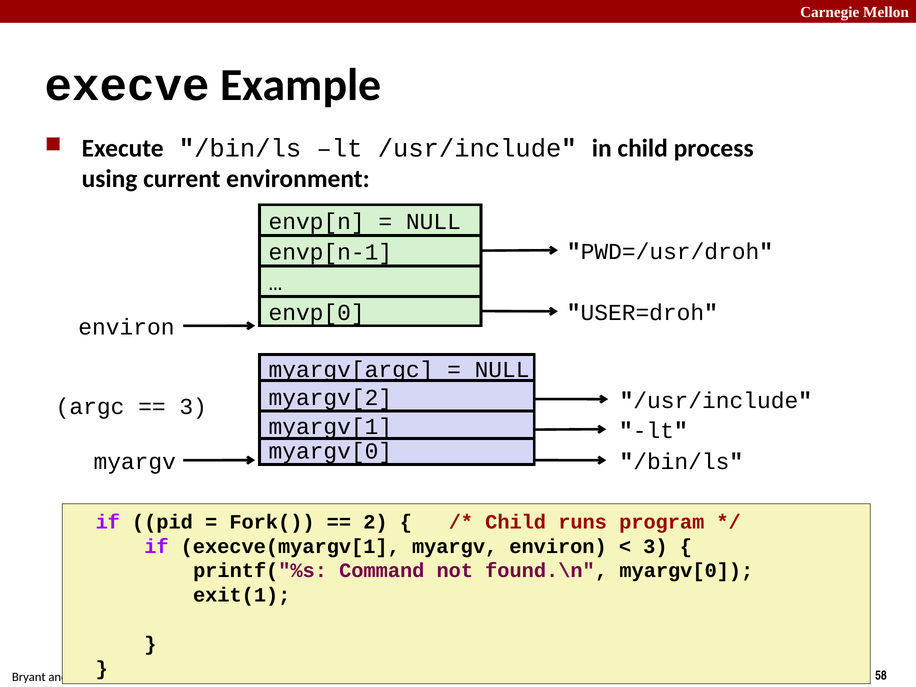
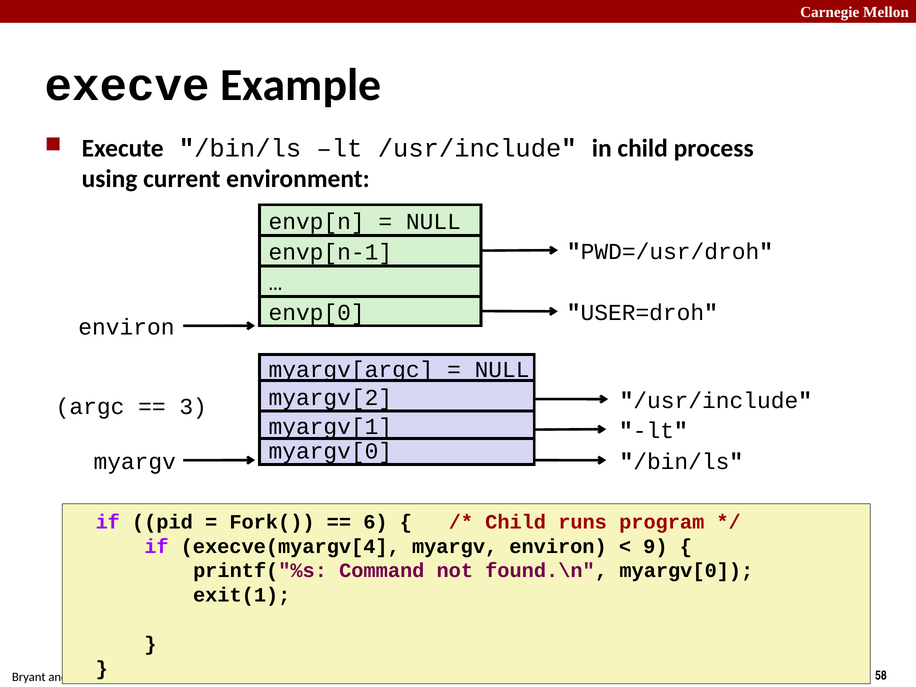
2: 2 -> 6 (375, 522)
execve(myargv[1: execve(myargv[1 -> execve(myargv[4 (290, 546)
3: 3 -> 9 (655, 546)
